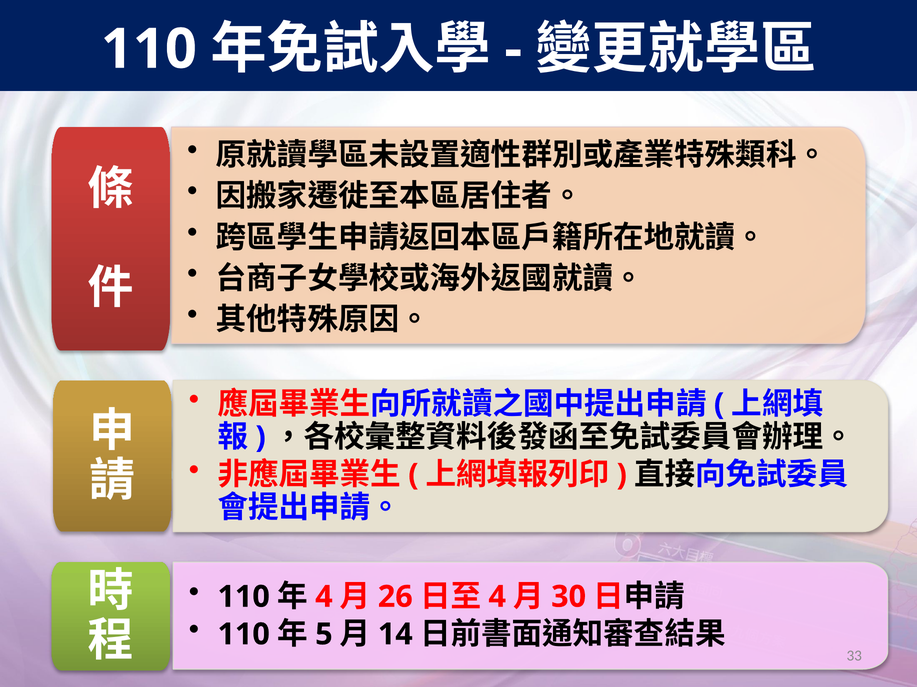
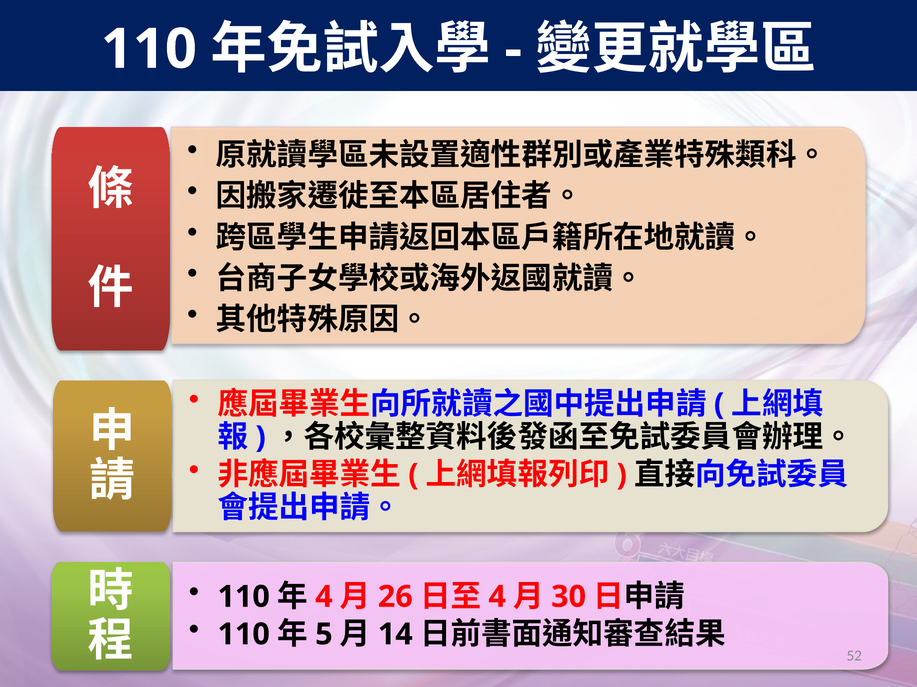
33: 33 -> 52 (854, 657)
